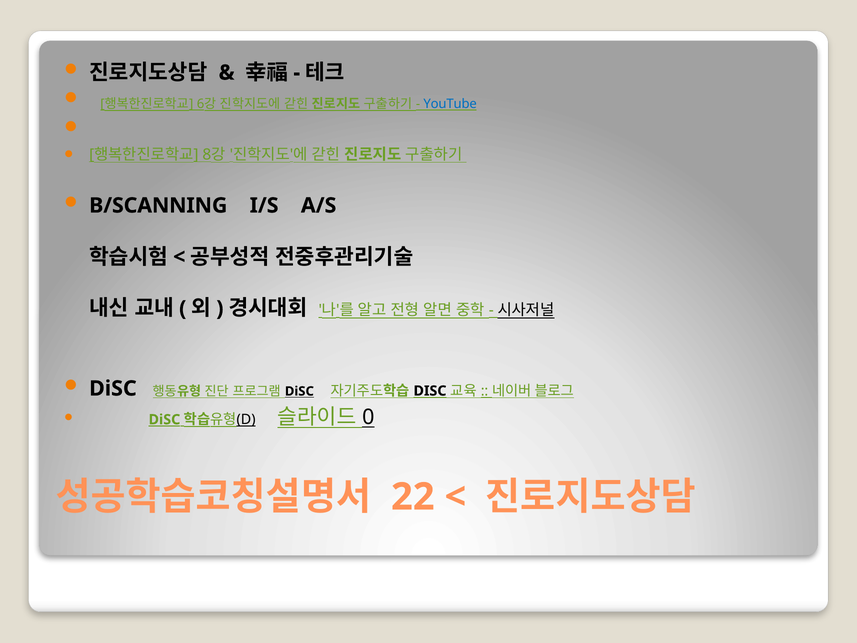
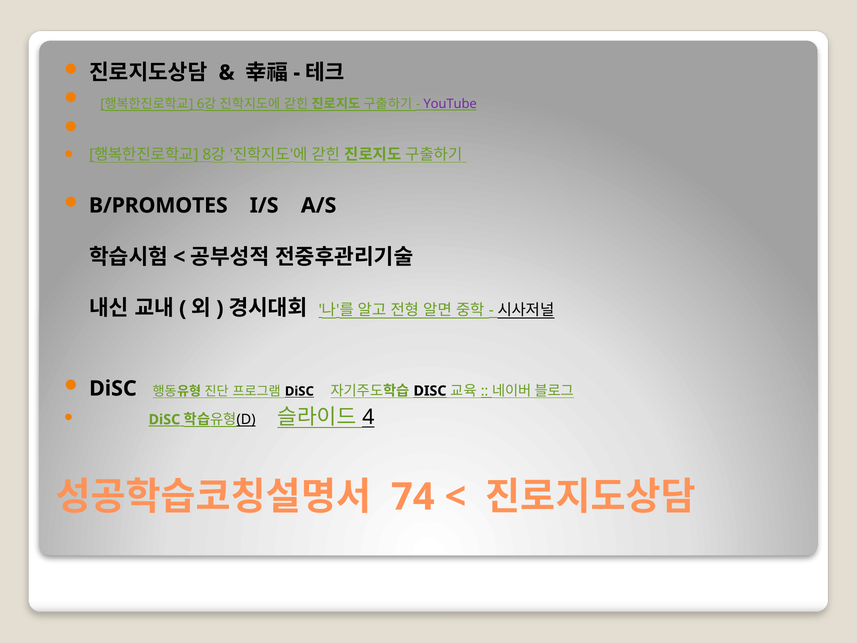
YouTube colour: blue -> purple (450, 104)
B/SCANNING: B/SCANNING -> B/PROMOTES (158, 205)
0: 0 -> 4 (368, 417)
22: 22 -> 74 (413, 497)
